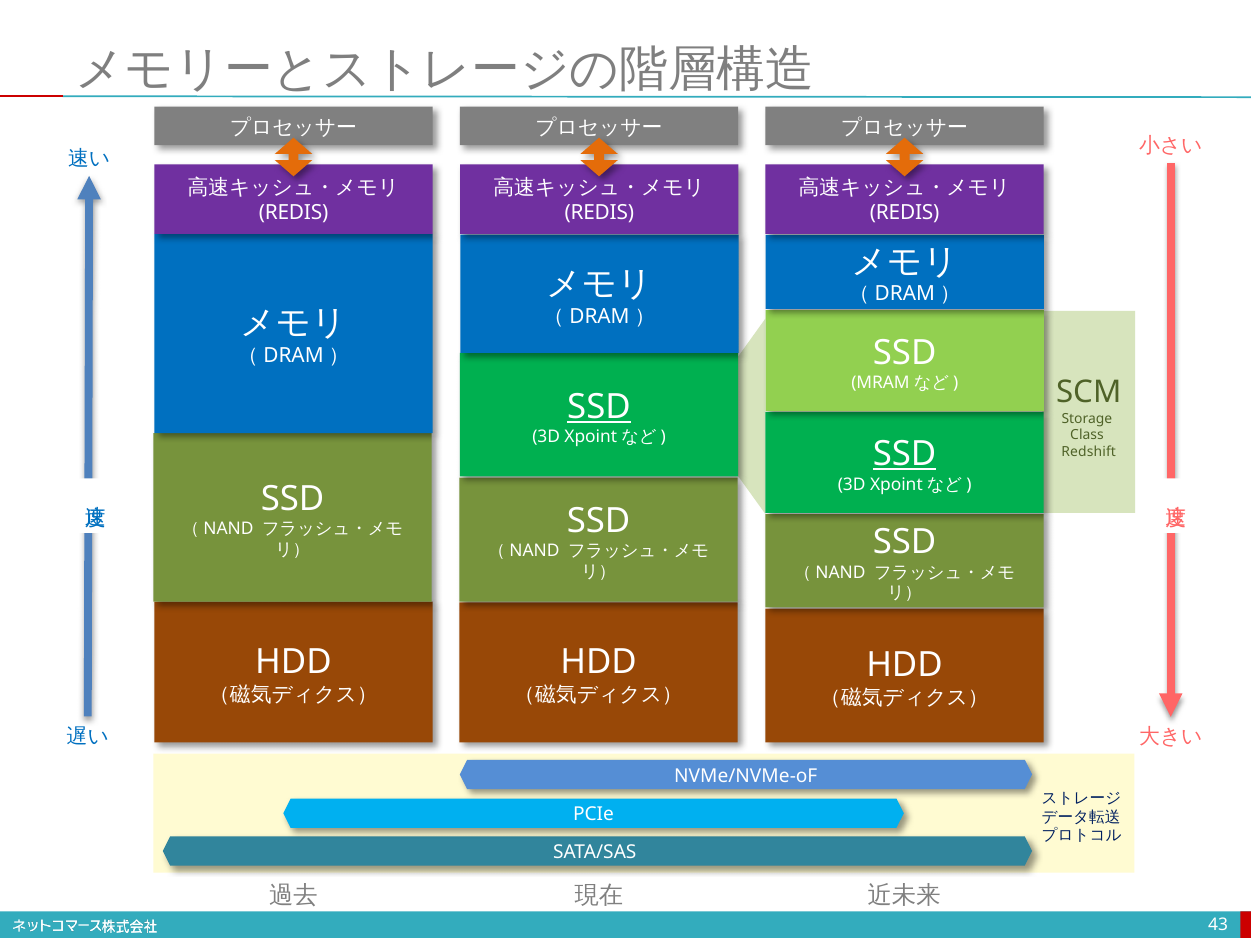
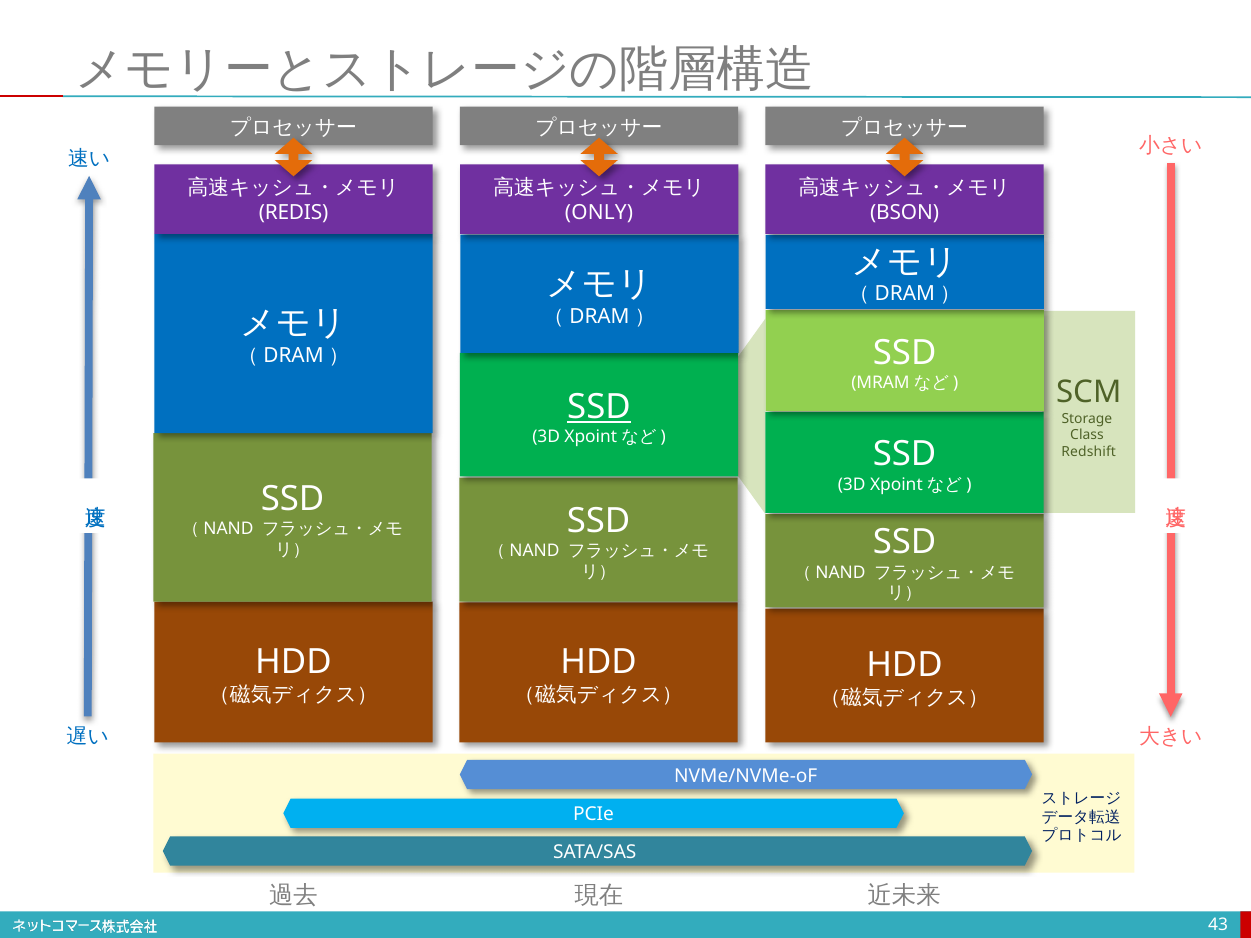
REDIS: REDIS -> ONLY (599, 213)
REDIS: REDIS -> BSON (905, 213)
SSD underline: present -> none (905, 454)
